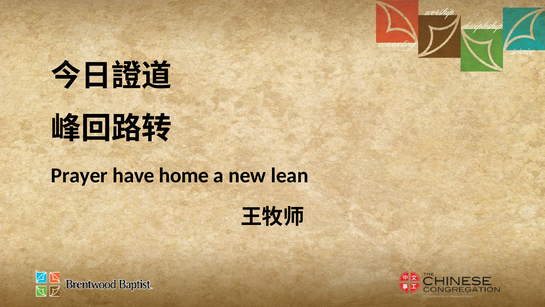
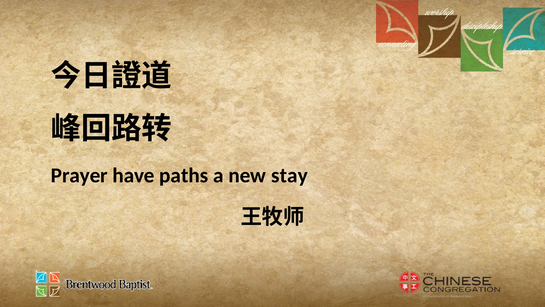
home: home -> paths (184, 175)
lean: lean -> stay (290, 175)
